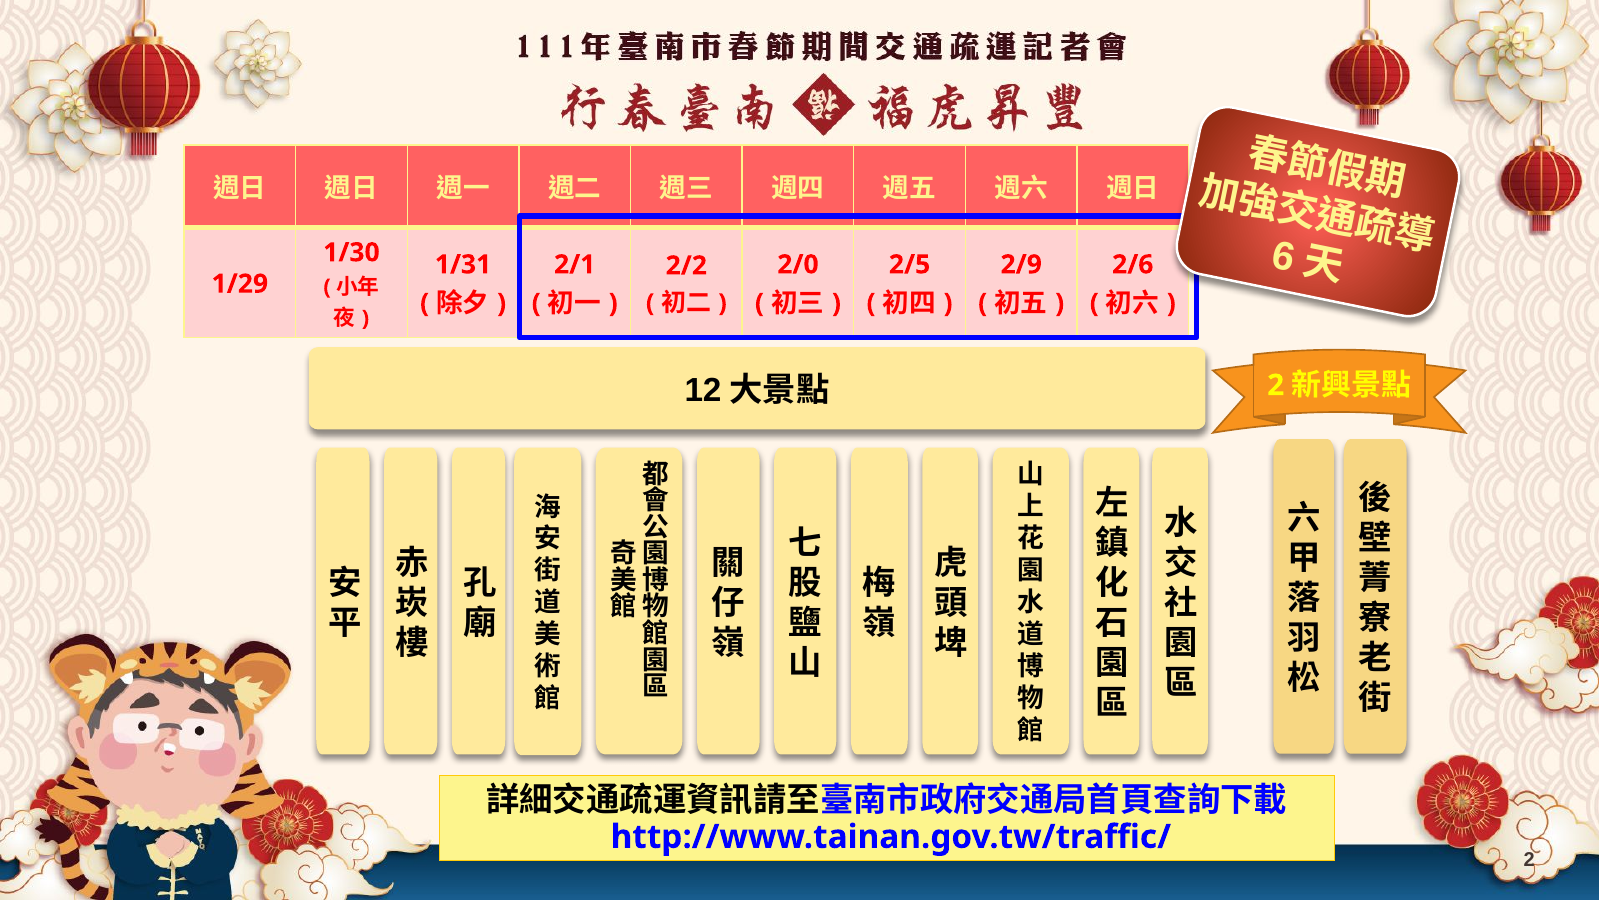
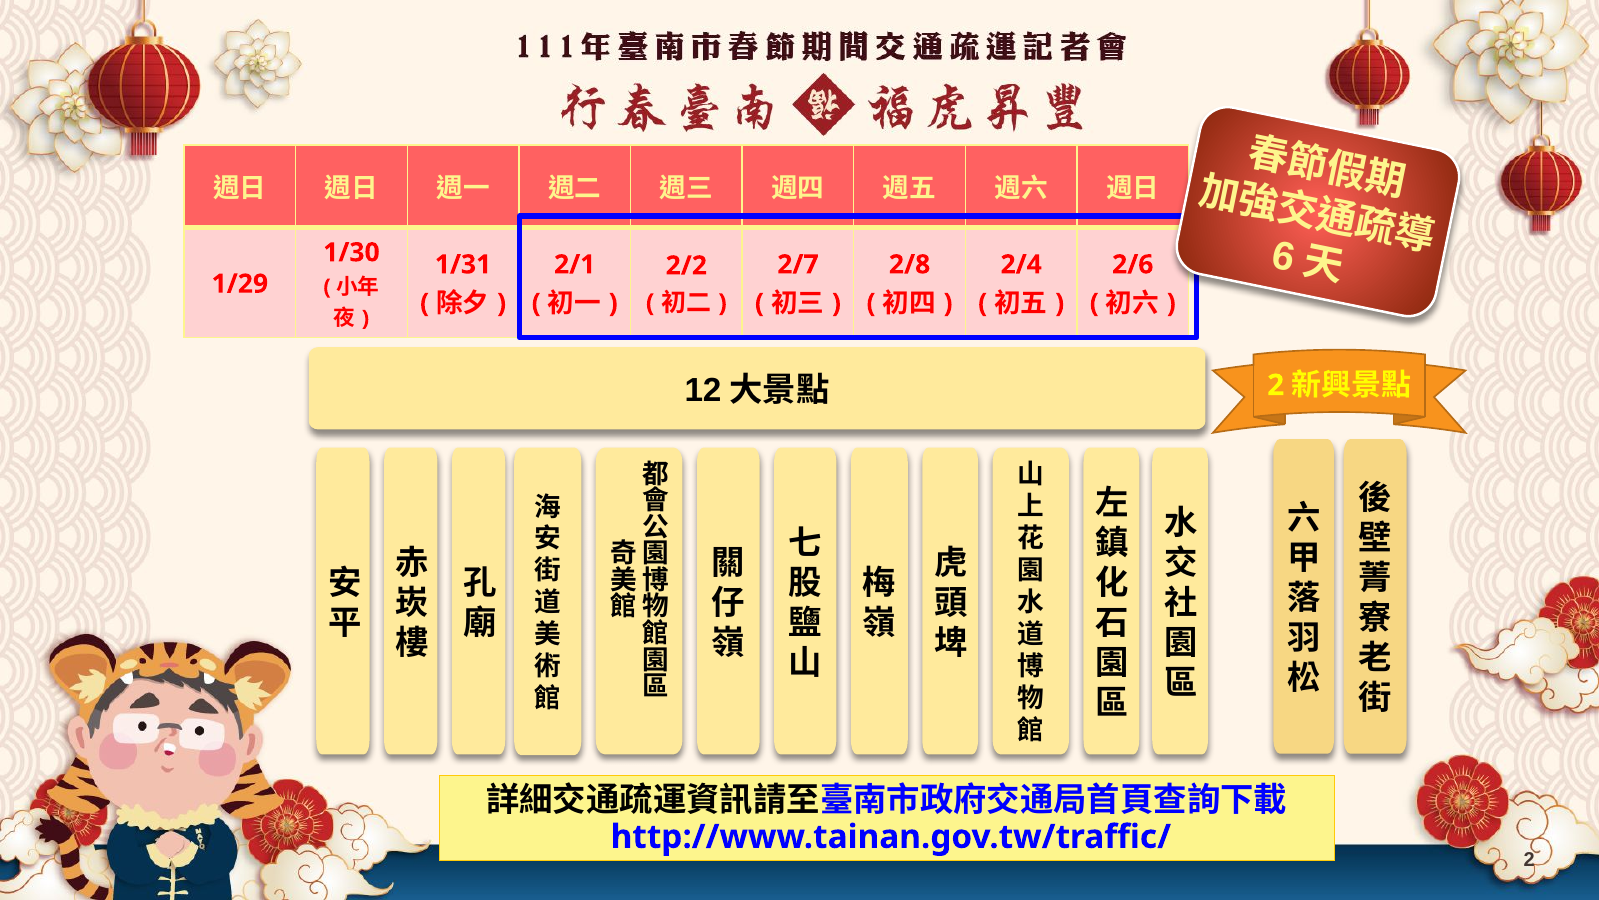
2/0: 2/0 -> 2/7 (798, 264)
2/5: 2/5 -> 2/8 (910, 264)
2/9: 2/9 -> 2/4 (1021, 264)
